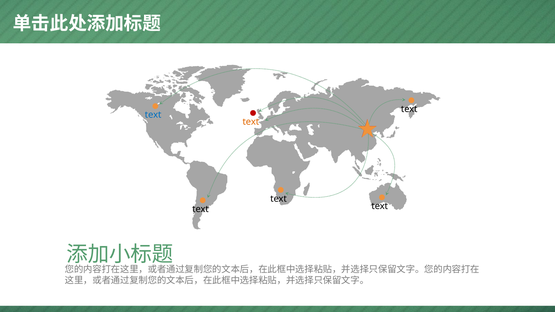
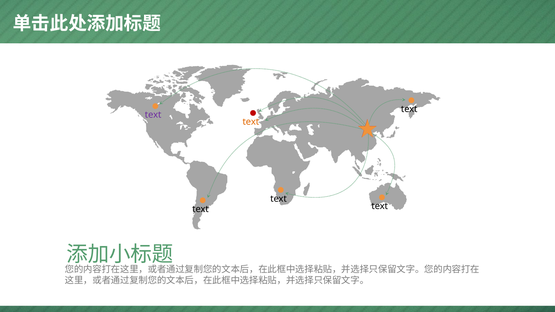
text colour: blue -> purple (153, 115)
